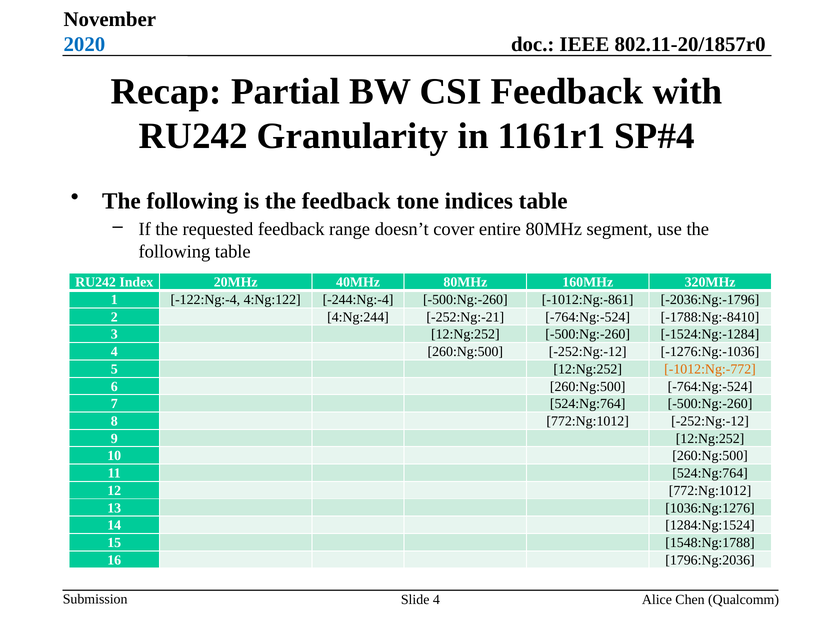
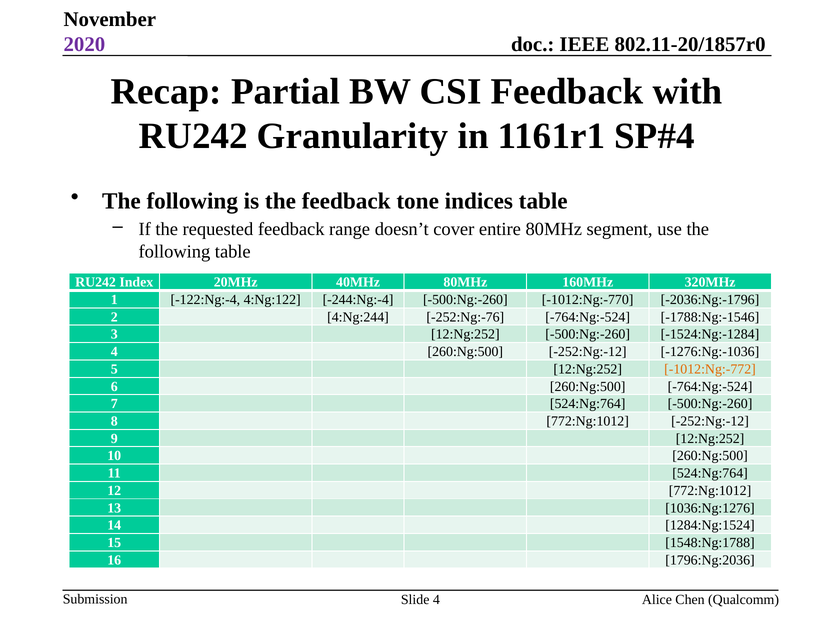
2020 colour: blue -> purple (84, 45)
-1012:Ng:-861: -1012:Ng:-861 -> -1012:Ng:-770 (588, 300)
-252:Ng:-21: -252:Ng:-21 -> -252:Ng:-76 (465, 317)
-1788:Ng:-8410: -1788:Ng:-8410 -> -1788:Ng:-1546 (710, 317)
